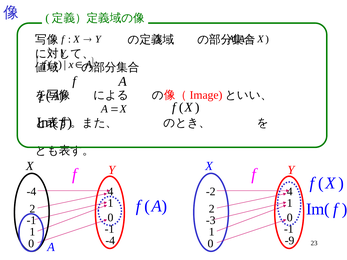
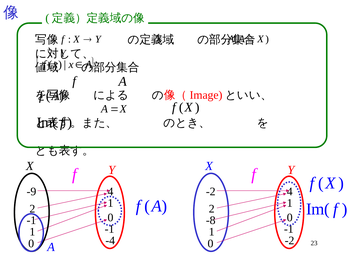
-4: -4 -> -9 (31, 192)
-3: -3 -> -8 (211, 221)
-9: -9 -> -2 (290, 241)
